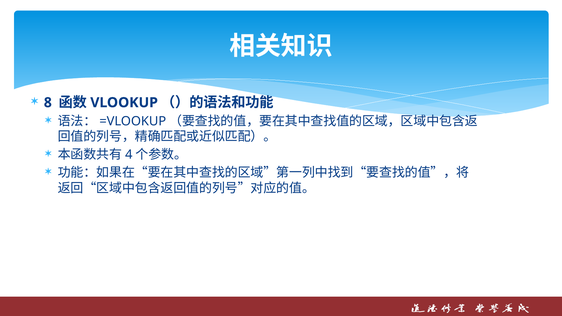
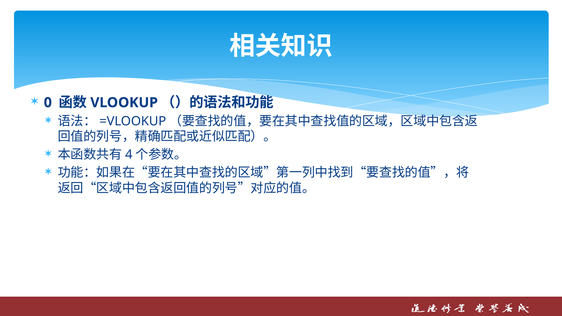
8: 8 -> 0 (48, 103)
